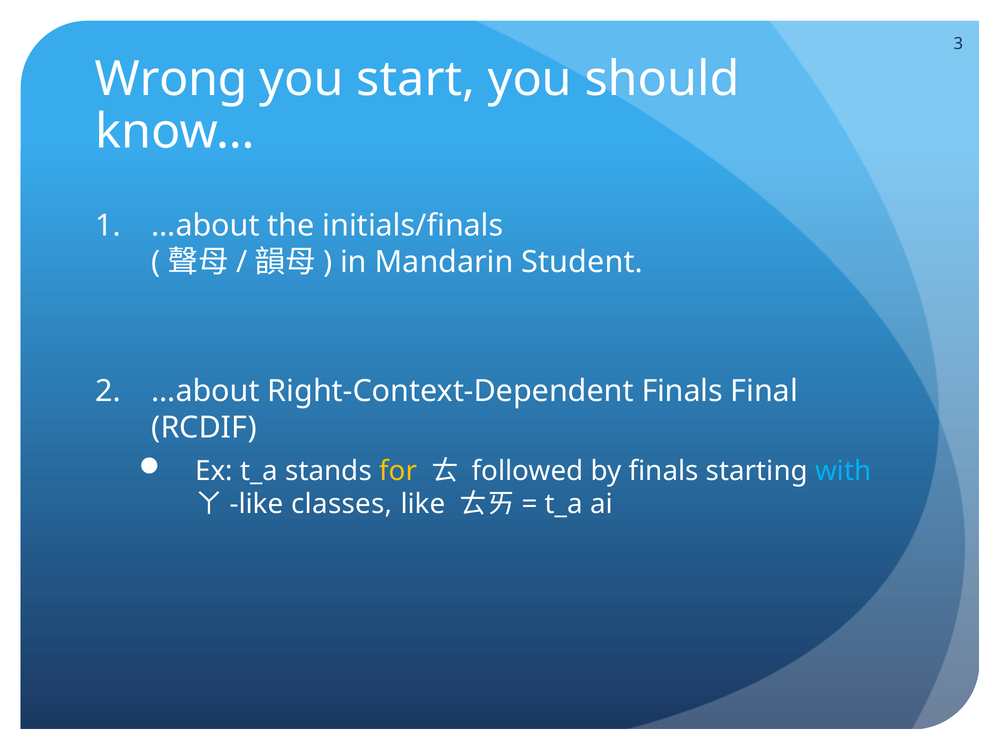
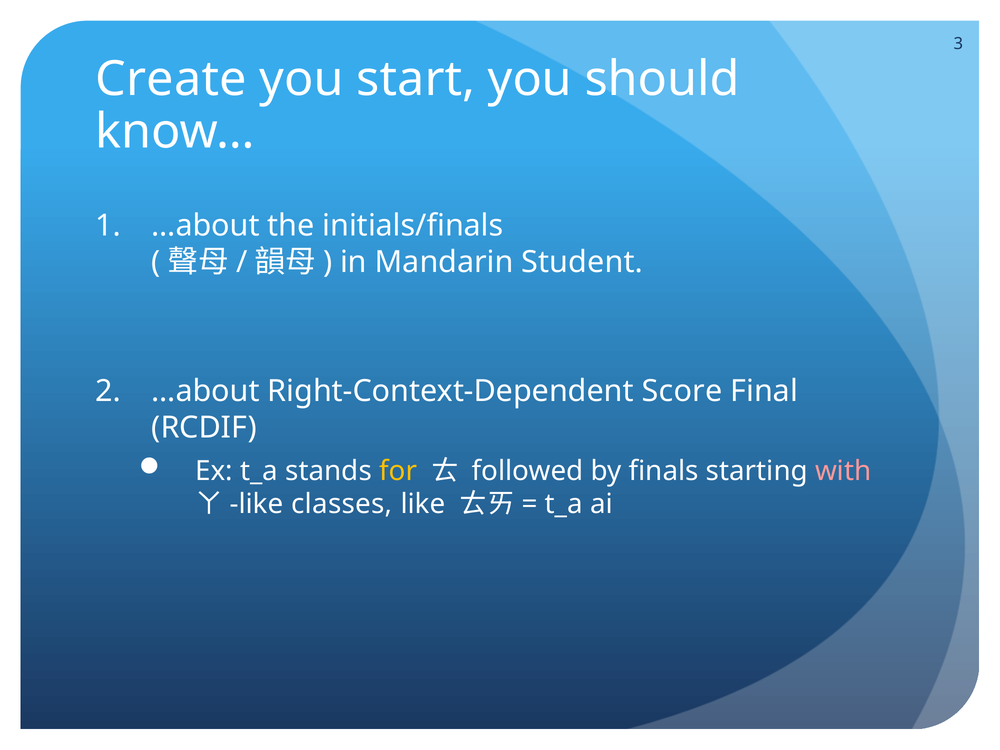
Wrong: Wrong -> Create (171, 79)
Right-Context-Dependent Finals: Finals -> Score (682, 391)
with colour: light blue -> pink (843, 471)
